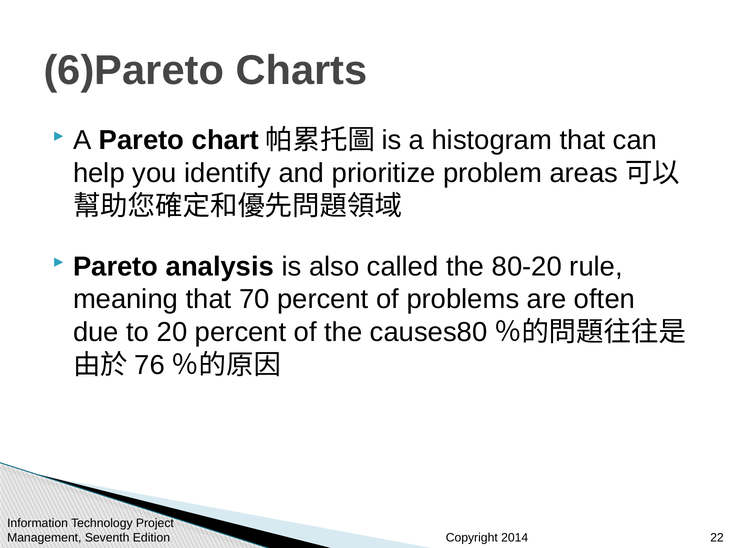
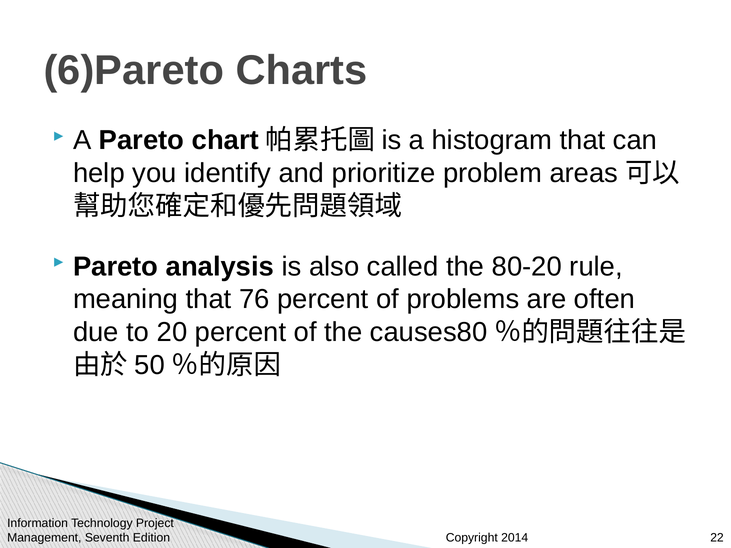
70: 70 -> 76 (254, 300)
76: 76 -> 50 (150, 365)
